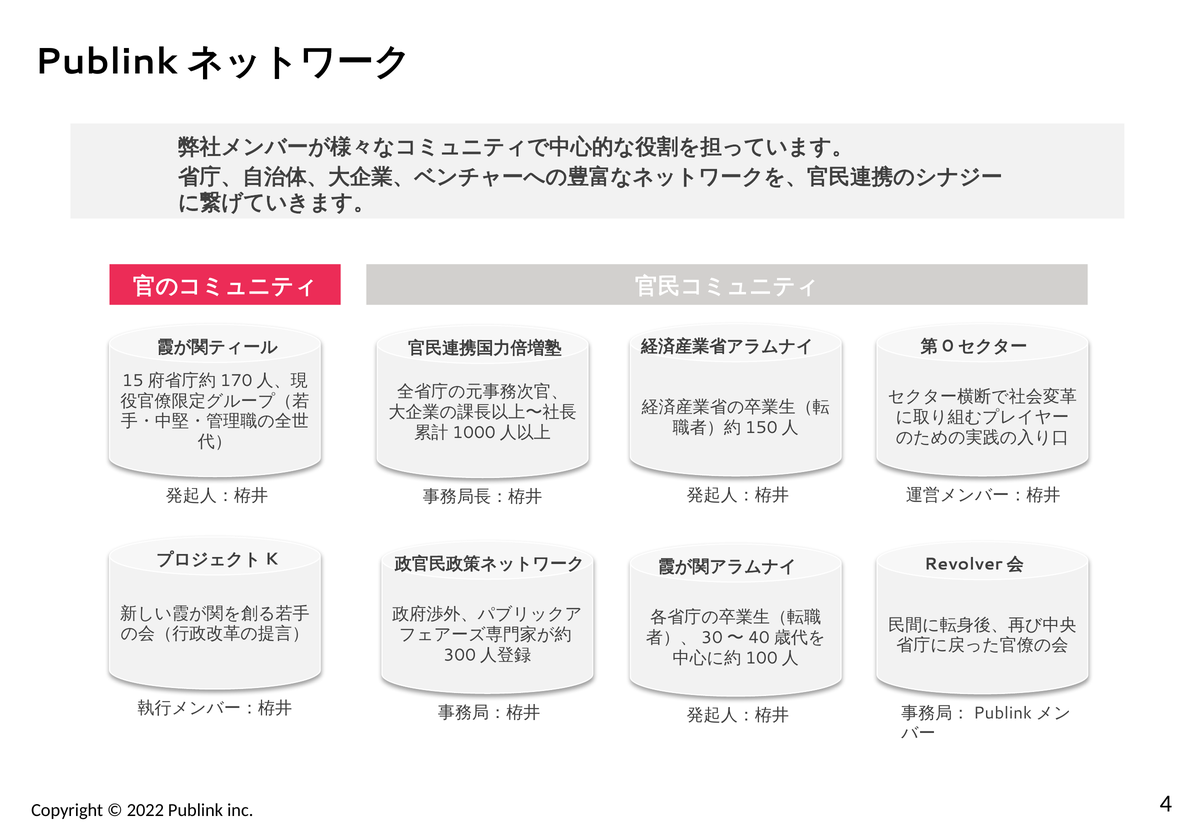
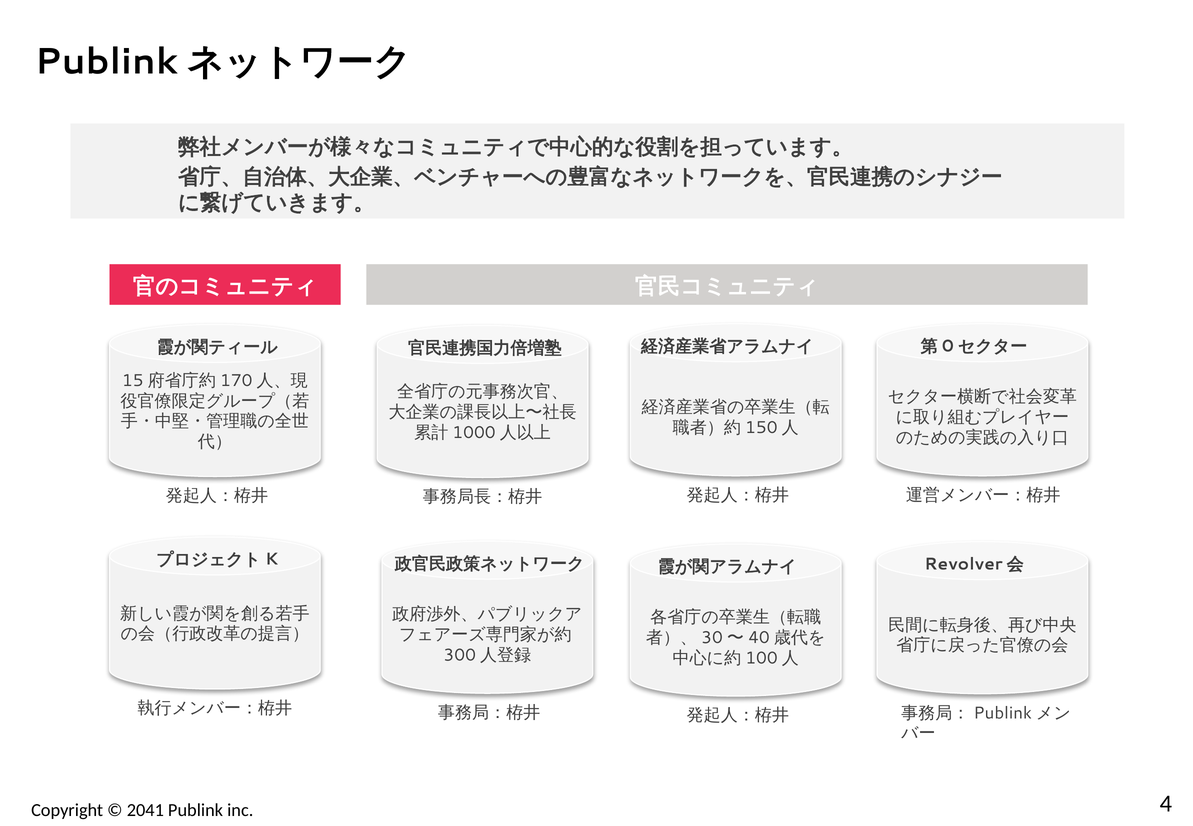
2022: 2022 -> 2041 (145, 810)
